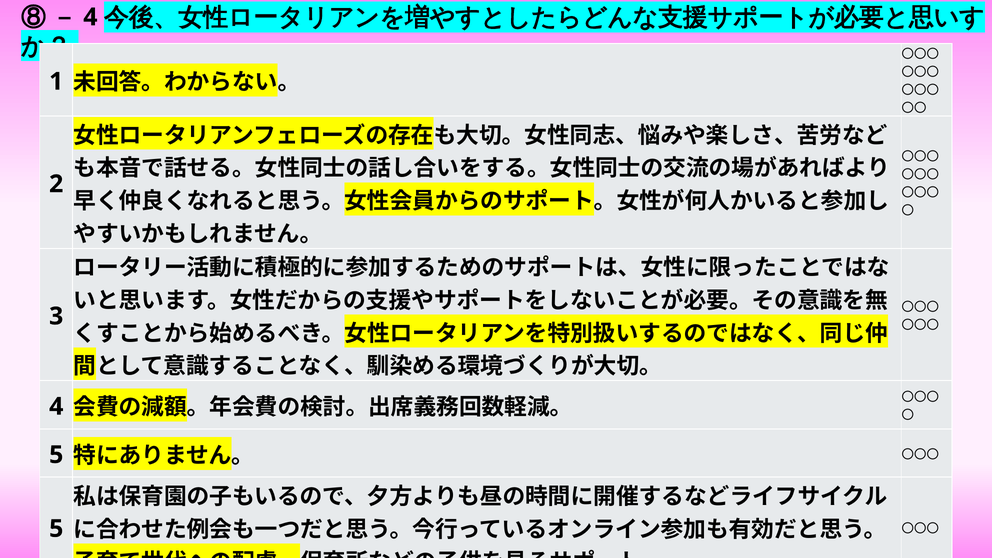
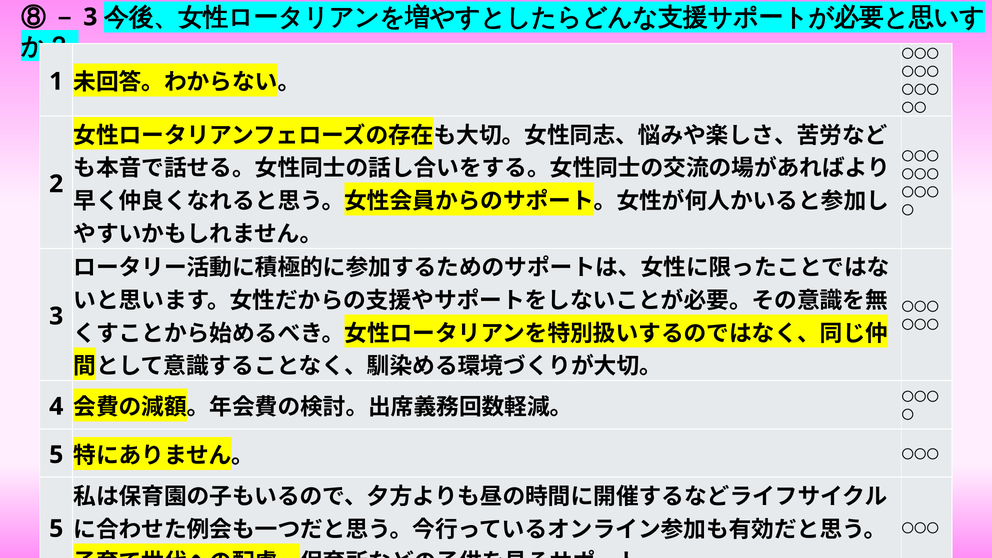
4: 4 -> 3 (90, 17)
